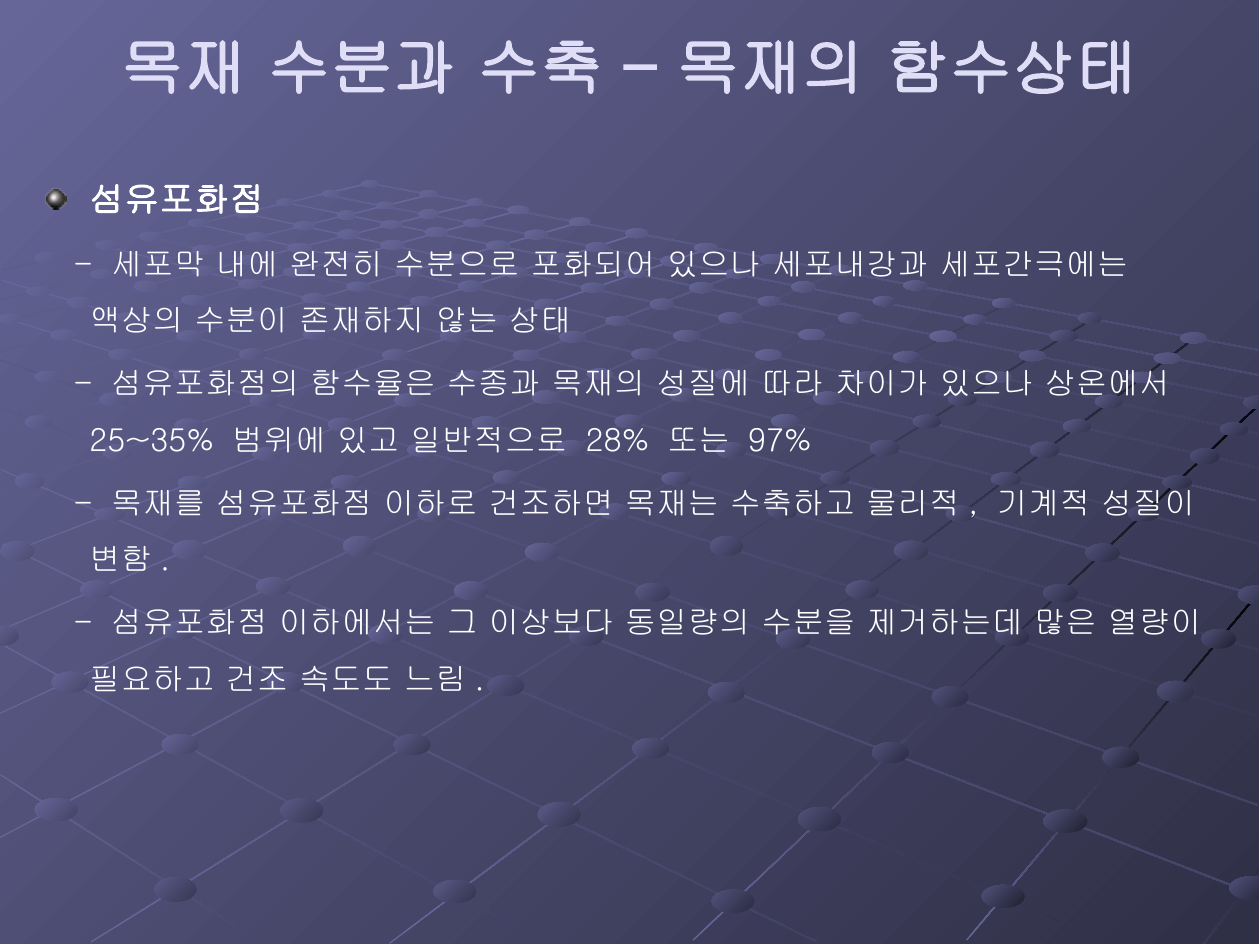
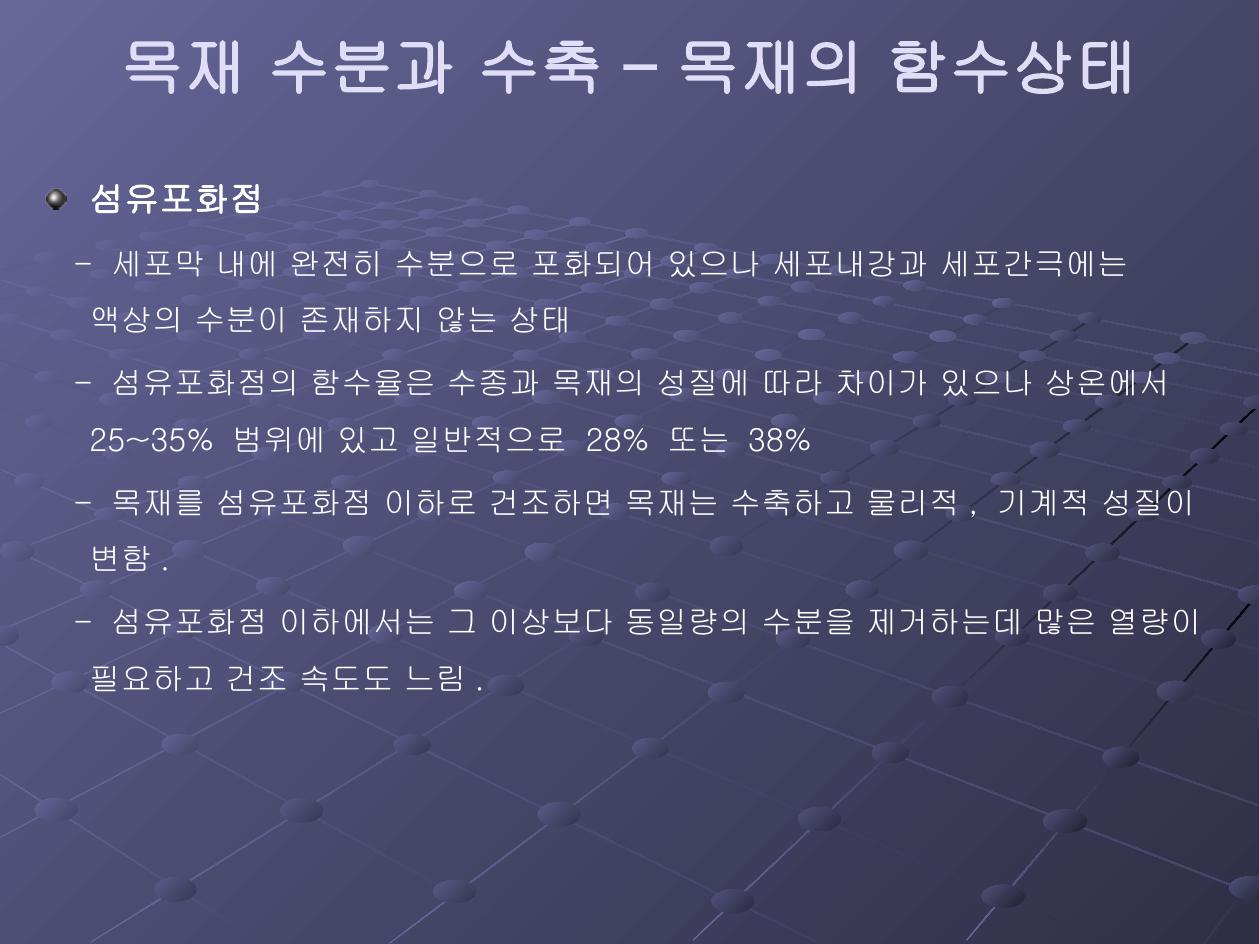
97%: 97% -> 38% (780, 441)
